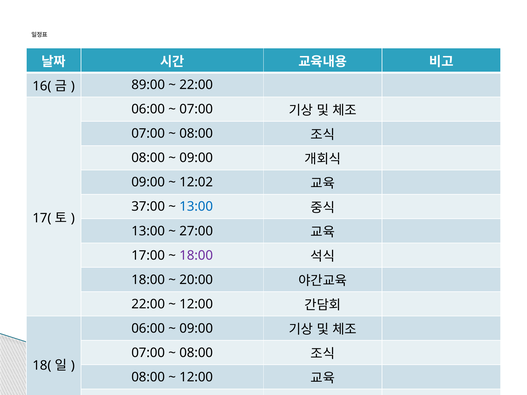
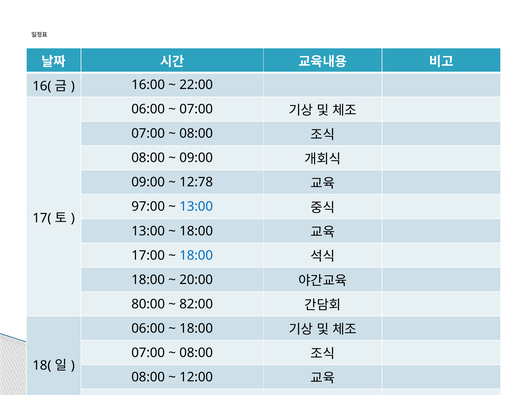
89:00: 89:00 -> 16:00 (148, 85)
12:02: 12:02 -> 12:78 (196, 182)
37:00: 37:00 -> 97:00 (148, 207)
27:00: 27:00 -> 18:00 (196, 231)
18:00 colour: purple -> blue (196, 256)
22:00: 22:00 -> 80:00 (148, 304)
12:00: 12:00 -> 82:00 (196, 304)
09:00: 09:00 -> 18:00 (196, 329)
